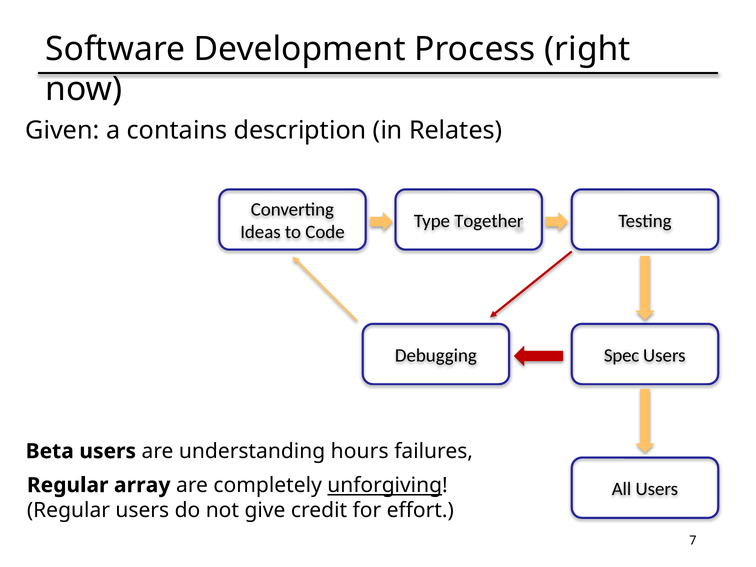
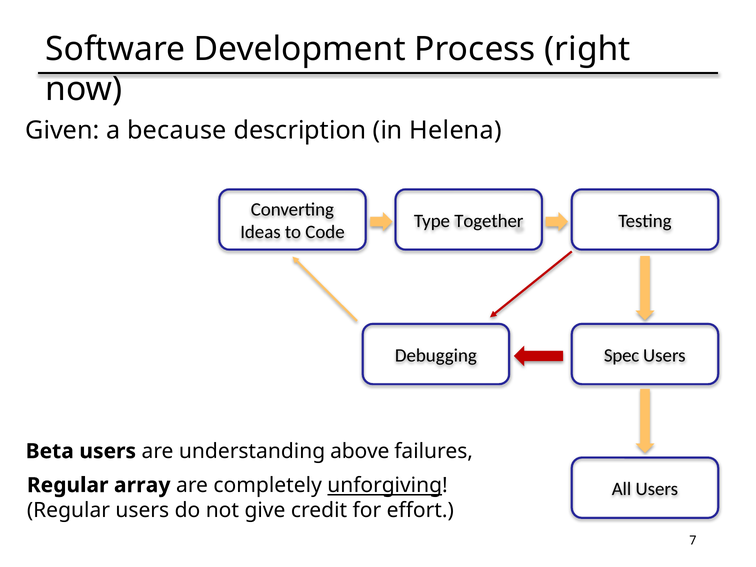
contains: contains -> because (177, 130)
Relates: Relates -> Helena (456, 130)
hours: hours -> above (360, 451)
